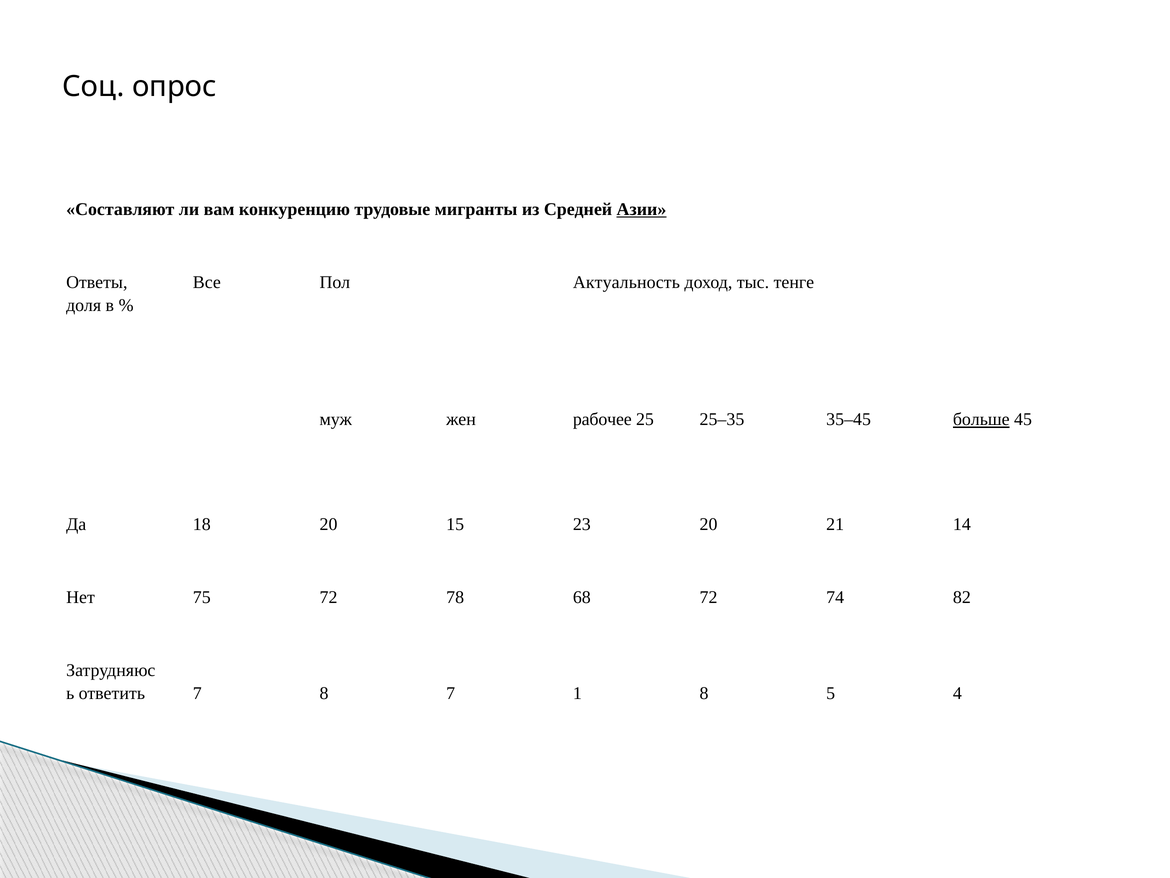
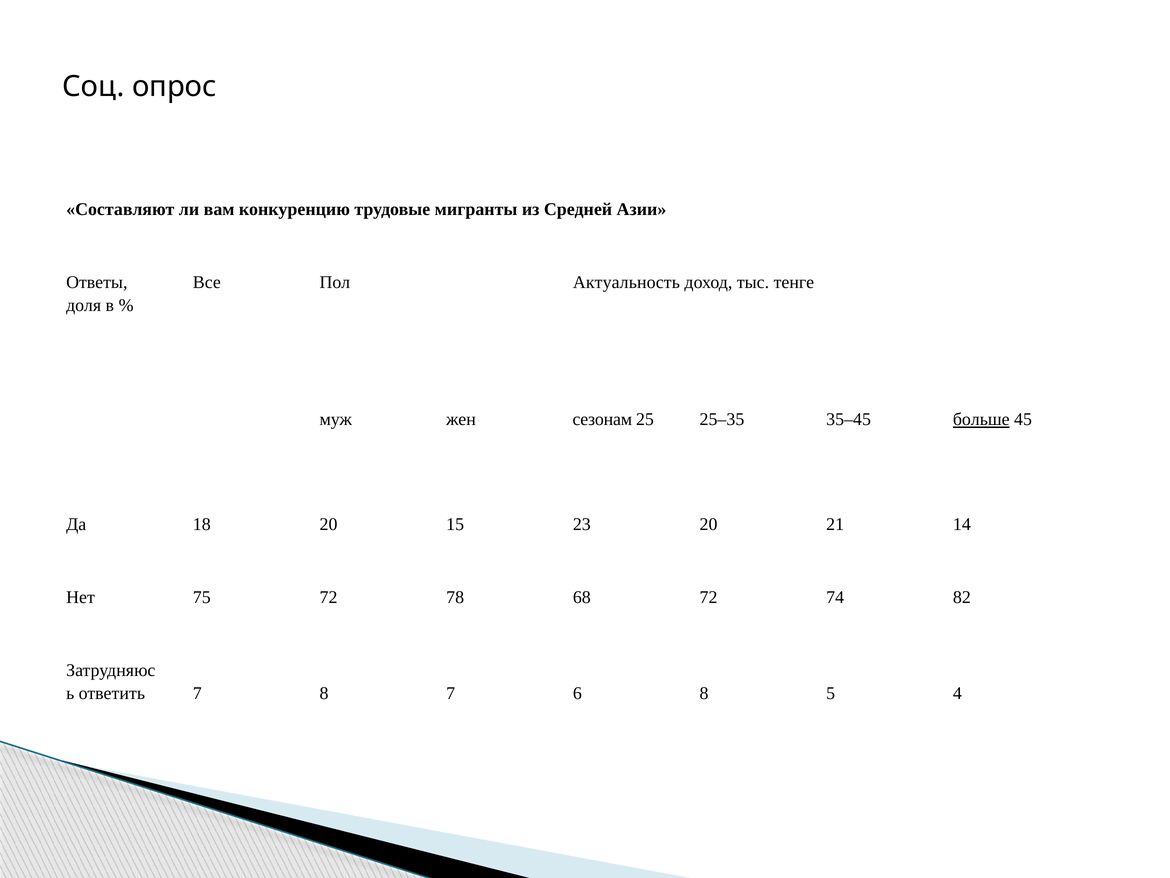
Азии underline: present -> none (642, 209)
рабочее: рабочее -> сезонам (602, 419)
1: 1 -> 6 (577, 693)
